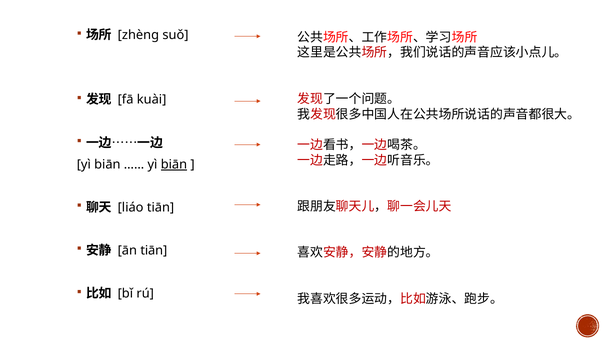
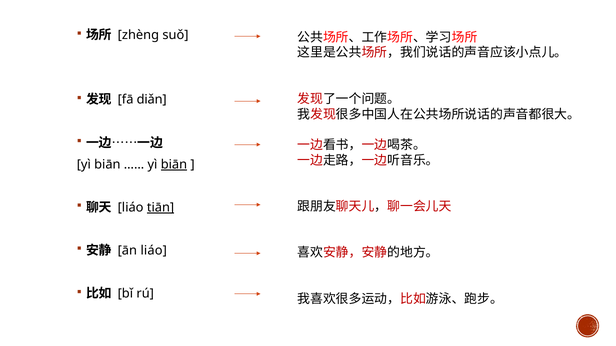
kuài: kuài -> diǎn (152, 100)
tiān underline: none -> present (161, 208)
ān tiān: tiān -> liáo (154, 251)
